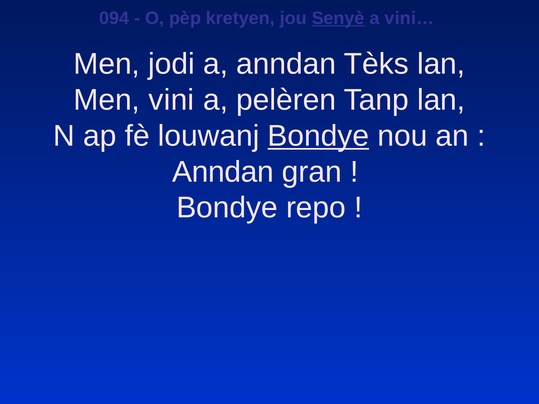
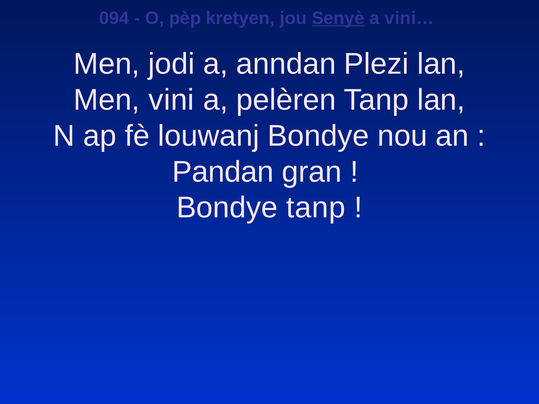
Tèks: Tèks -> Plezi (376, 64)
Bondye underline: present -> none (318, 136)
Anndan: Anndan -> Pandan (223, 172)
Bondye repo: repo -> tanp (316, 208)
